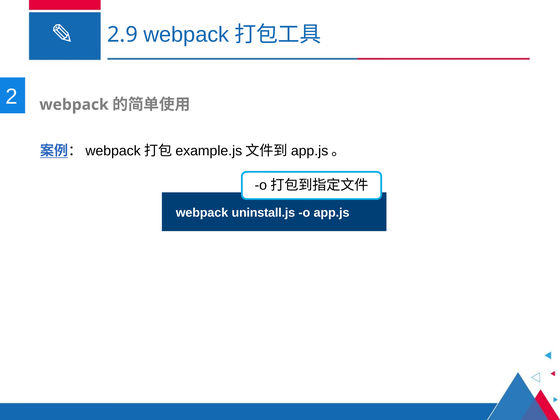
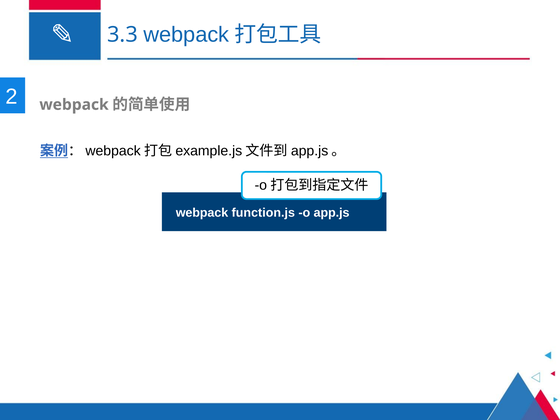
2.9: 2.9 -> 3.3 (122, 35)
uninstall.js: uninstall.js -> function.js (263, 213)
